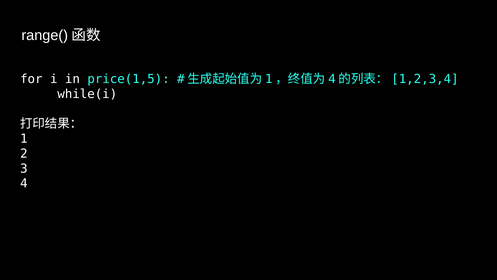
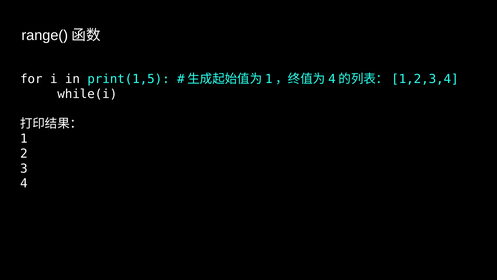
price(1,5: price(1,5 -> print(1,5 (129, 79)
